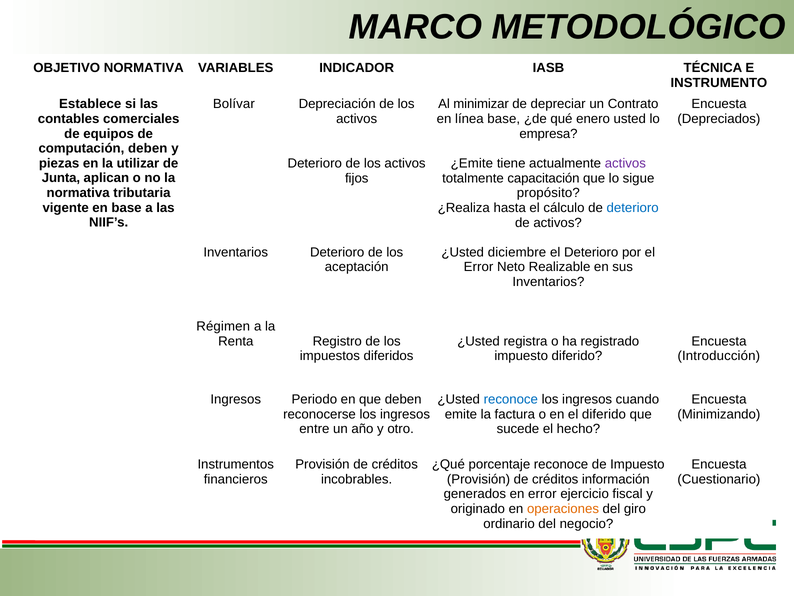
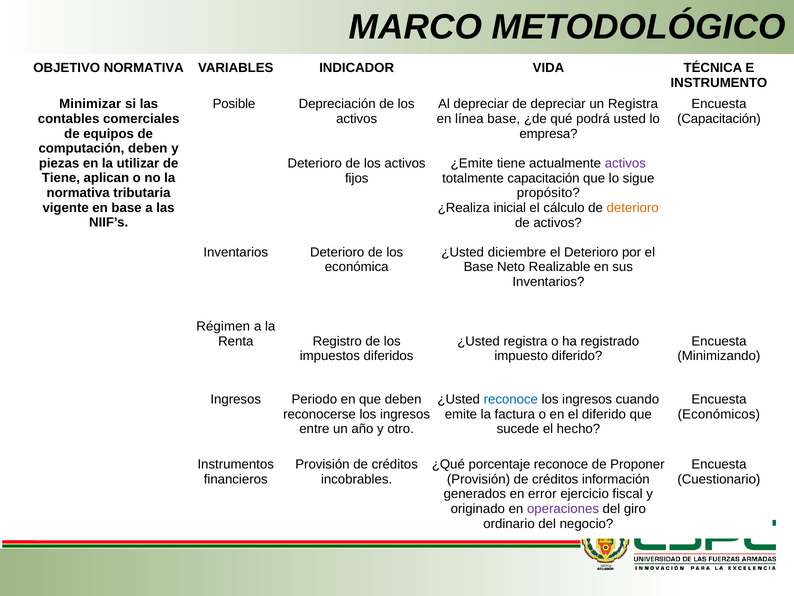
IASB: IASB -> VIDA (548, 68)
Establece: Establece -> Minimizar (90, 104)
Bolívar: Bolívar -> Posible (234, 104)
Al minimizar: minimizar -> depreciar (481, 104)
un Contrato: Contrato -> Registra (633, 104)
enero: enero -> podrá (593, 119)
Depreciados: Depreciados -> Capacitación (719, 119)
Junta: Junta -> Tiene (61, 178)
hasta: hasta -> inicial (510, 208)
deterioro colour: blue -> orange (633, 208)
aceptación: aceptación -> económica (357, 267)
Error: Error -> Base (479, 267)
Introducción: Introducción -> Minimizando (719, 356)
Minimizando: Minimizando -> Económicos (719, 414)
de Impuesto: Impuesto -> Proponer (637, 464)
operaciones colour: orange -> purple (563, 508)
